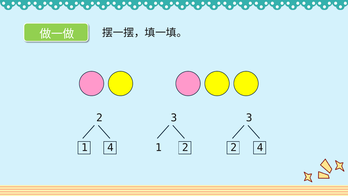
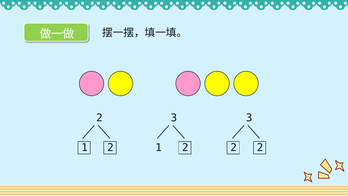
1 4: 4 -> 2 (110, 147)
4: 4 -> 2 (260, 147)
